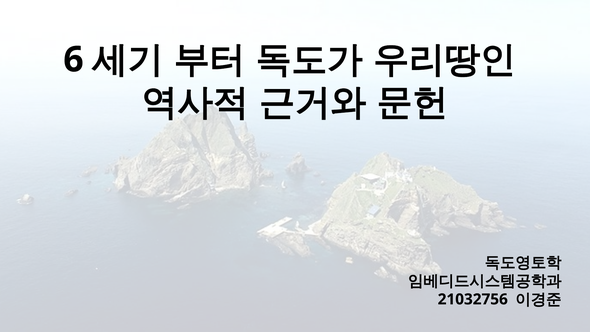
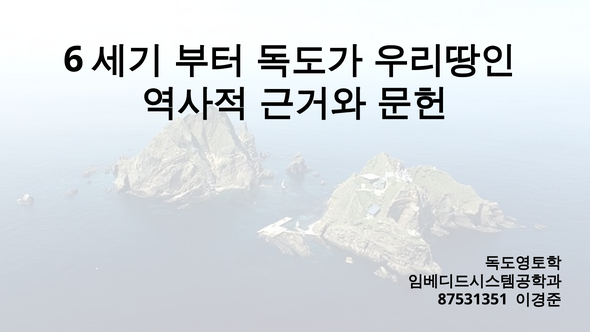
21032756: 21032756 -> 87531351 (473, 299)
